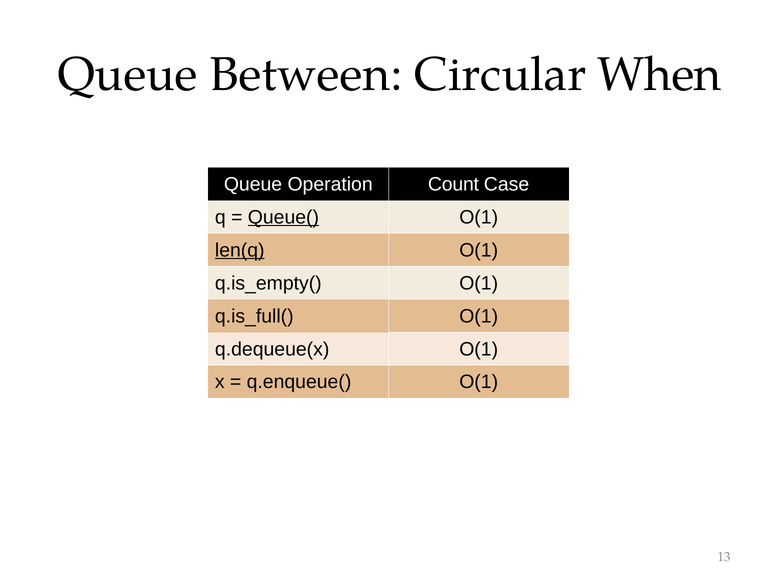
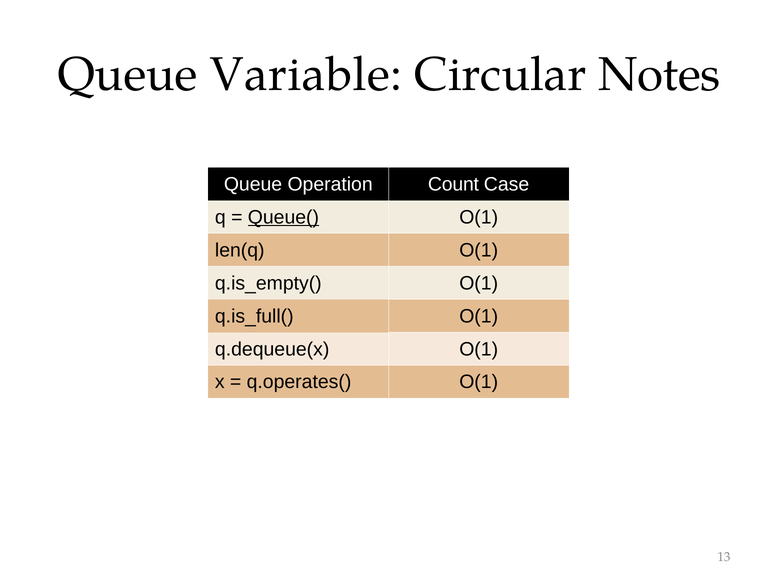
Between: Between -> Variable (306, 75)
When: When -> Notes (659, 75)
len(q underline: present -> none (240, 250)
q.enqueue(: q.enqueue( -> q.operates( (299, 382)
